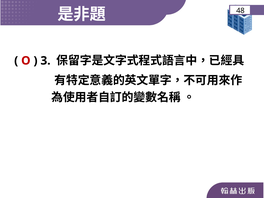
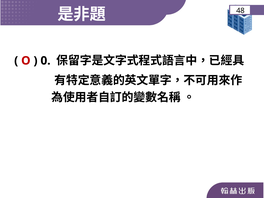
3: 3 -> 0 (46, 61)
